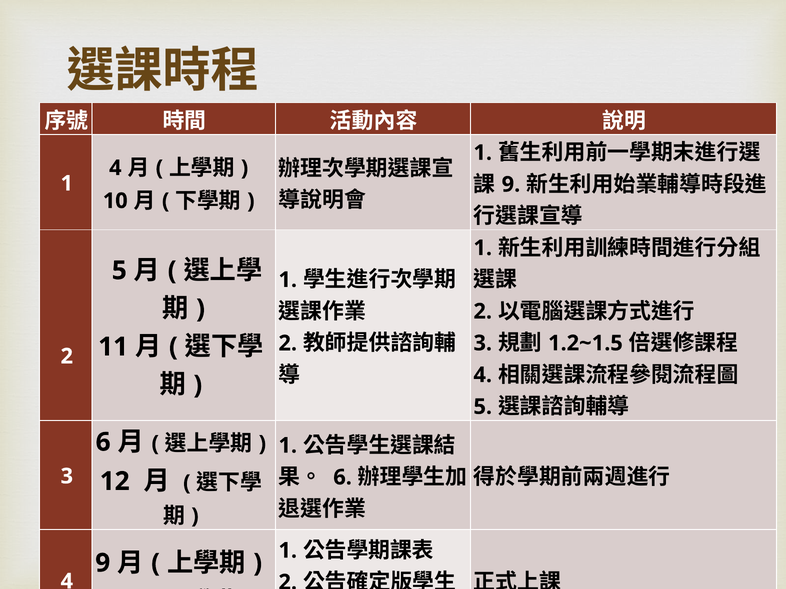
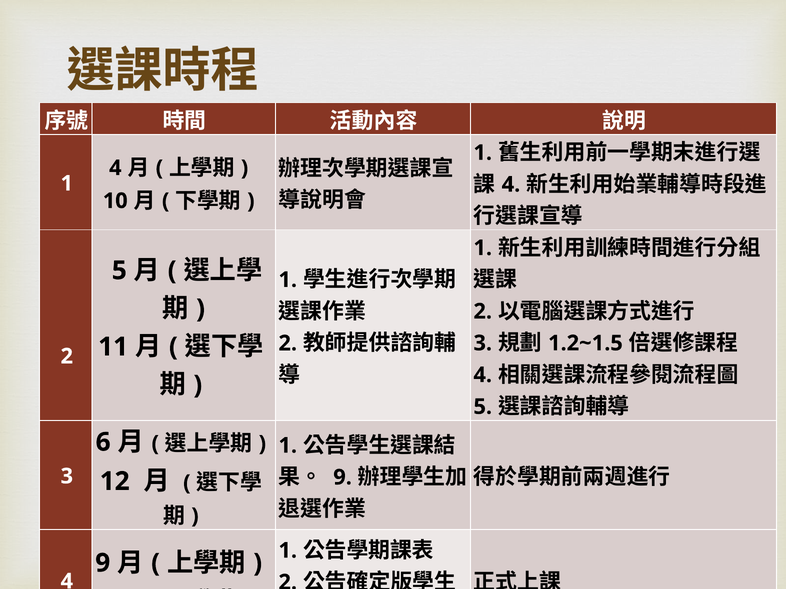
9: 9 -> 4 (511, 185)
6: 6 -> 9 (343, 478)
